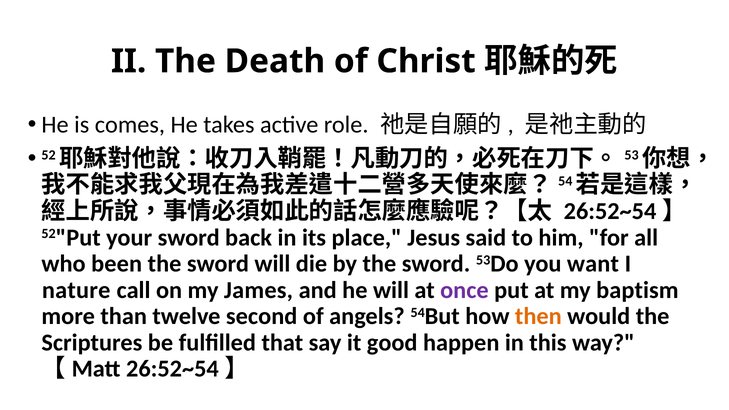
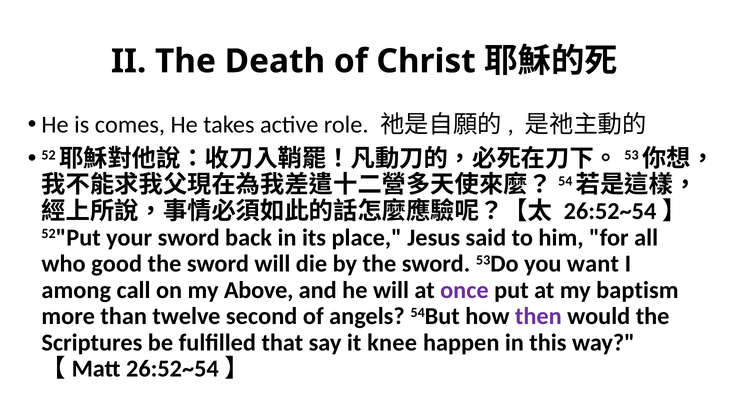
been: been -> good (117, 264)
nature: nature -> among (76, 290)
James: James -> Above (259, 290)
then colour: orange -> purple (538, 316)
good: good -> knee (392, 343)
